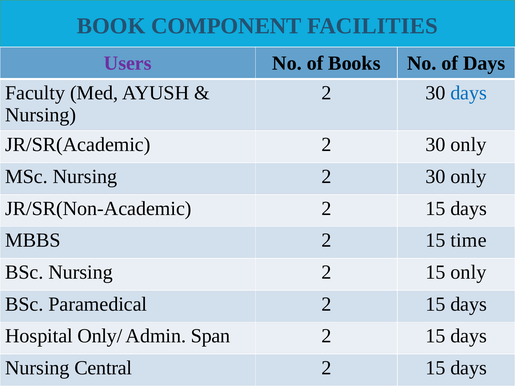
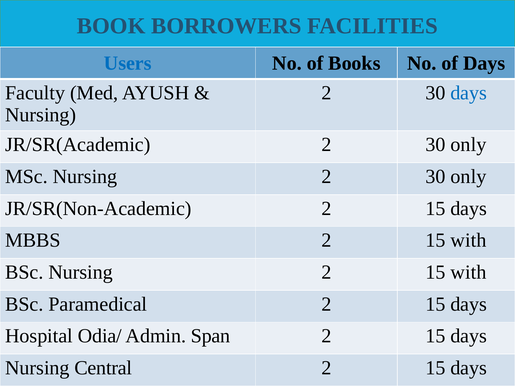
COMPONENT: COMPONENT -> BORROWERS (226, 26)
Users colour: purple -> blue (128, 63)
MBBS 2 15 time: time -> with (469, 240)
Nursing 2 15 only: only -> with (469, 272)
Only/: Only/ -> Odia/ (100, 336)
